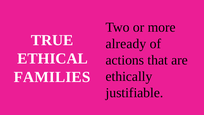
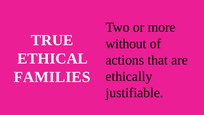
already: already -> without (126, 44)
